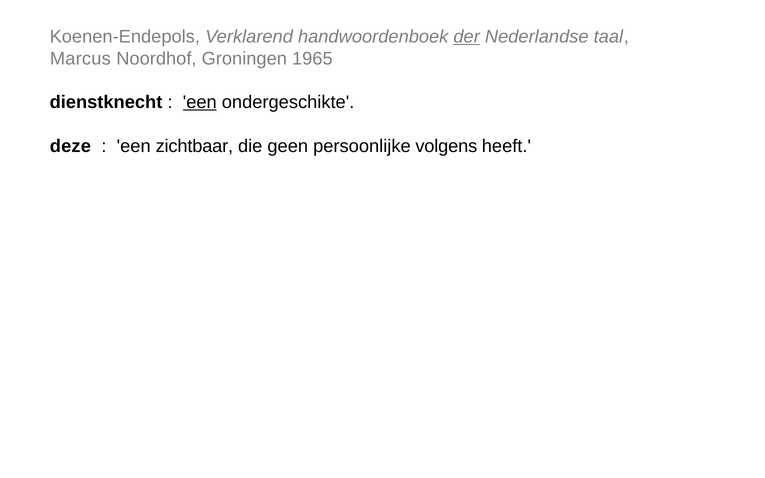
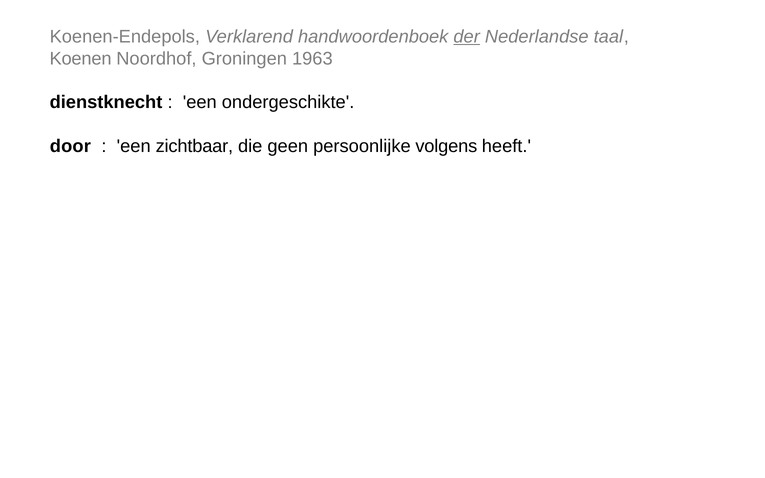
Marcus: Marcus -> Koenen (81, 59)
1965: 1965 -> 1963 (312, 59)
een underline: present -> none (200, 102)
deze: deze -> door (70, 146)
